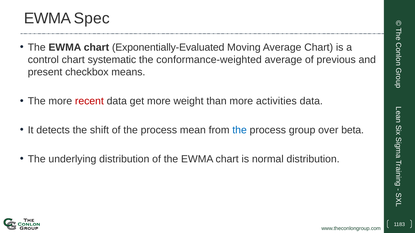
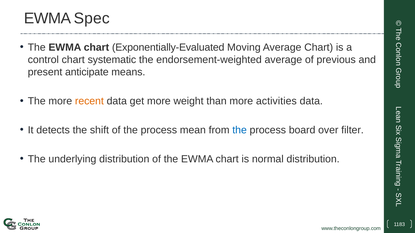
conformance-weighted: conformance-weighted -> endorsement-weighted (209, 60)
checkbox: checkbox -> anticipate (87, 72)
recent colour: red -> orange (89, 101)
group: group -> board (302, 130)
beta: beta -> filter (353, 130)
